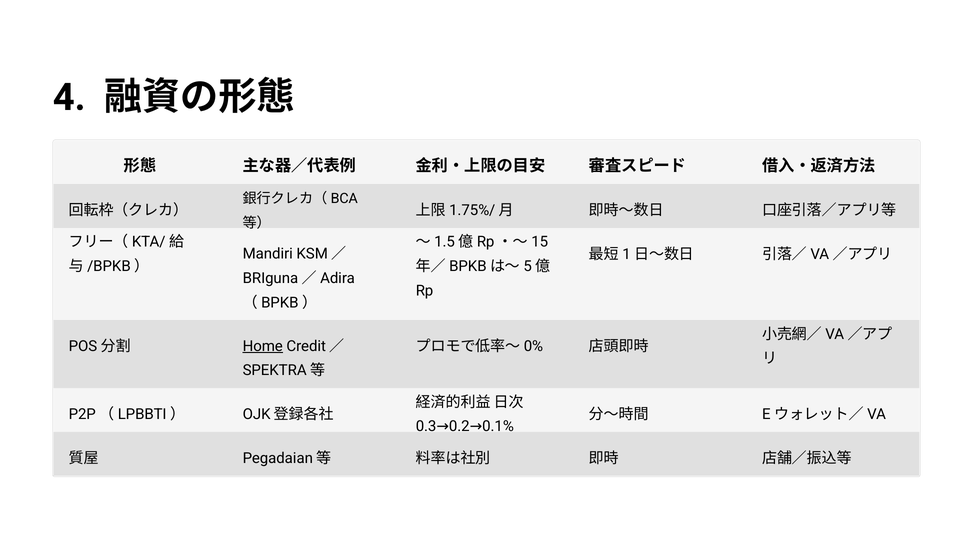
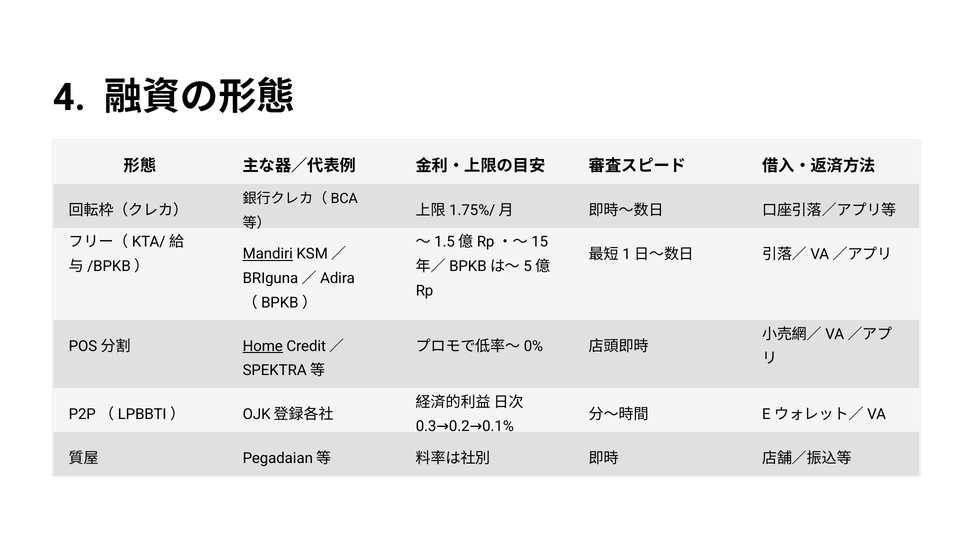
Mandiri underline: none -> present (268, 254)
